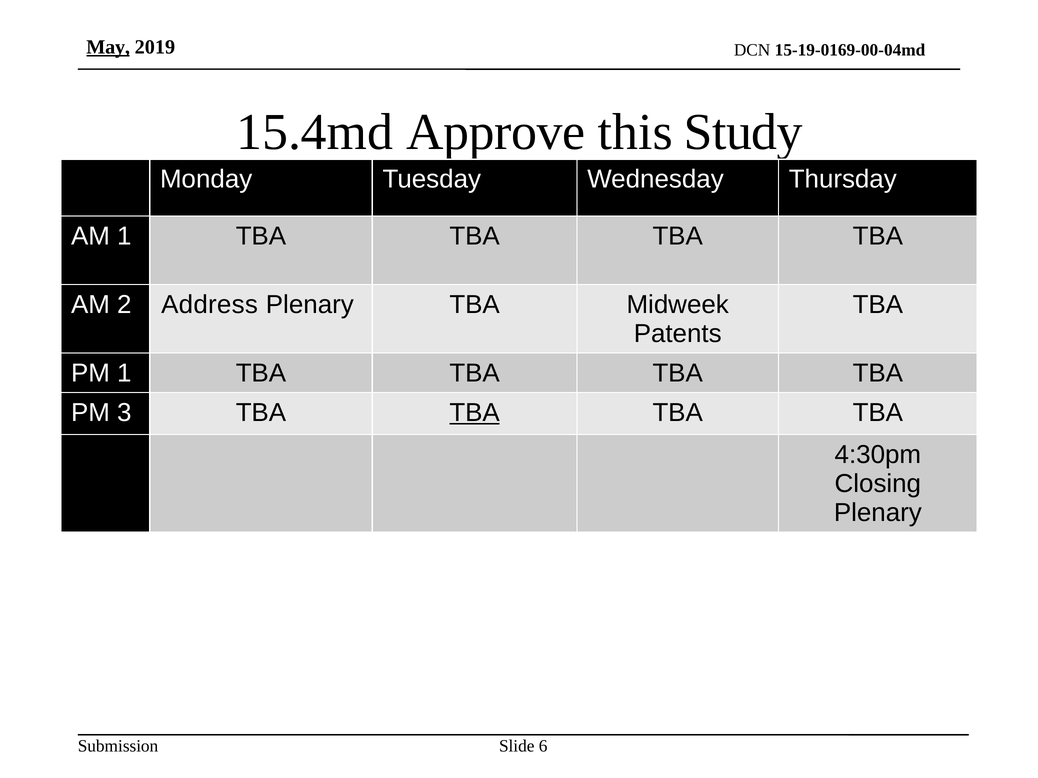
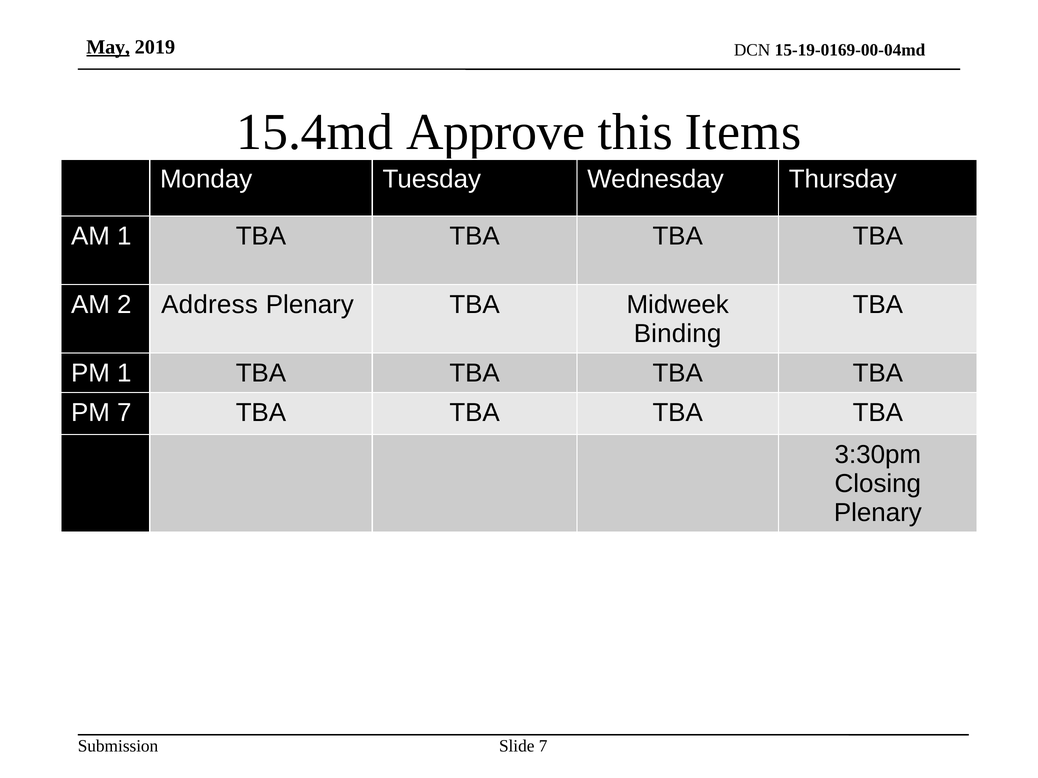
Study: Study -> Items (743, 132)
Patents: Patents -> Binding (678, 334)
PM 3: 3 -> 7 (124, 413)
TBA underline: present -> none (475, 413)
4:30pm: 4:30pm -> 3:30pm (878, 455)
Slide 6: 6 -> 7 (543, 747)
